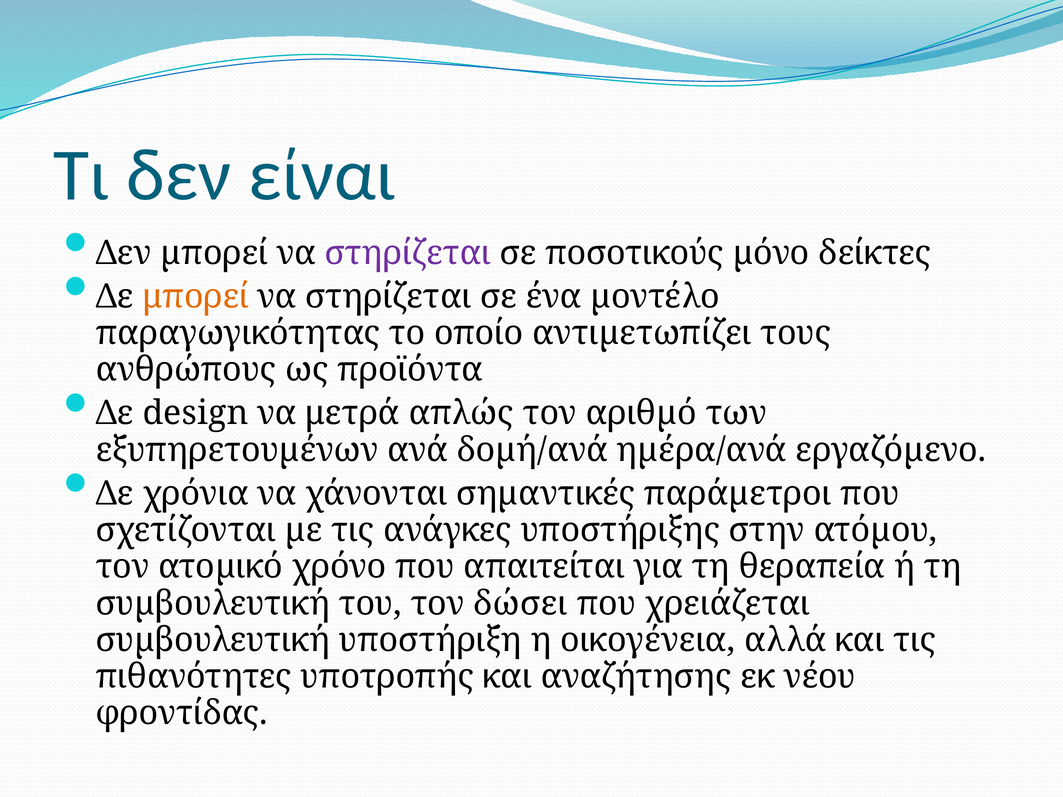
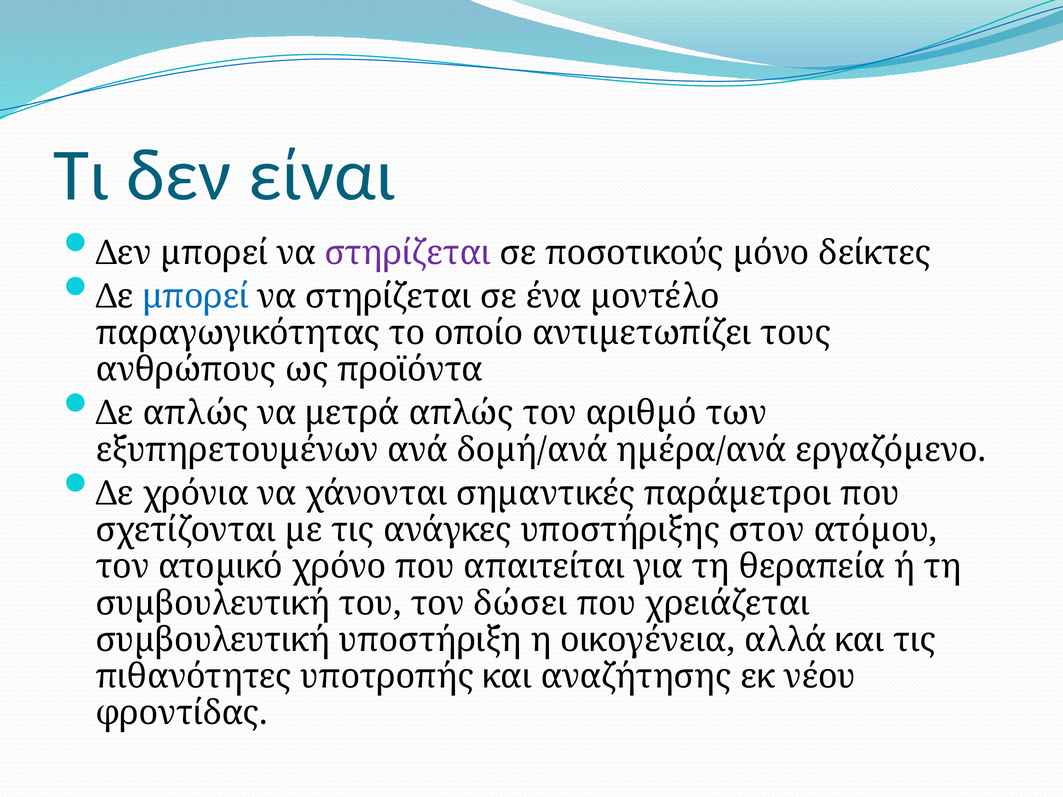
μπορεί colour: orange -> blue (196, 296)
Δε design: design -> απλώς (196, 413)
στην: στην -> στον (767, 530)
